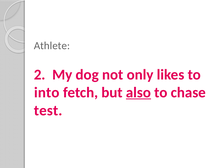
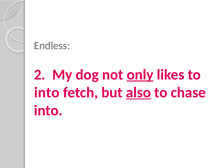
Athlete: Athlete -> Endless (52, 46)
only underline: none -> present (140, 75)
test: test -> into (48, 110)
